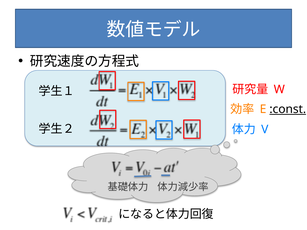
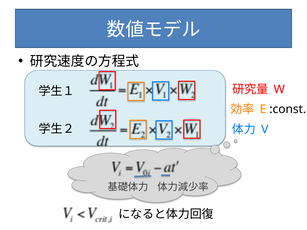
:const underline: present -> none (288, 109)
